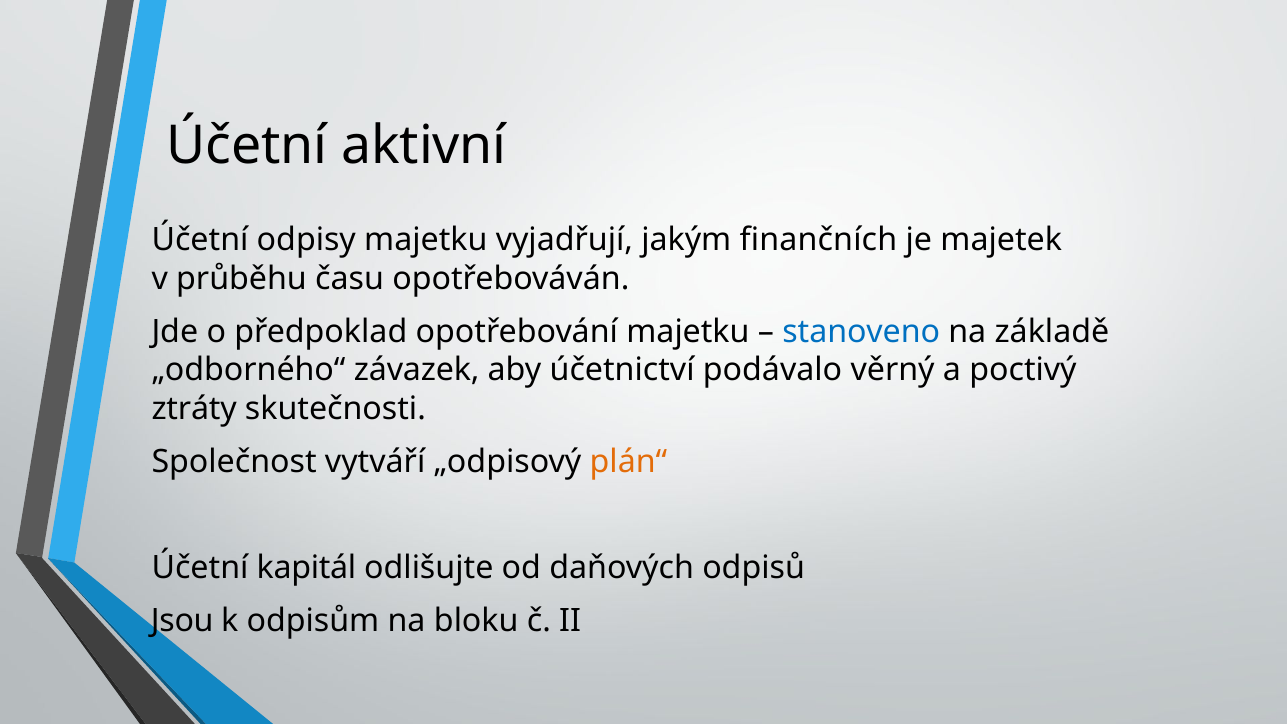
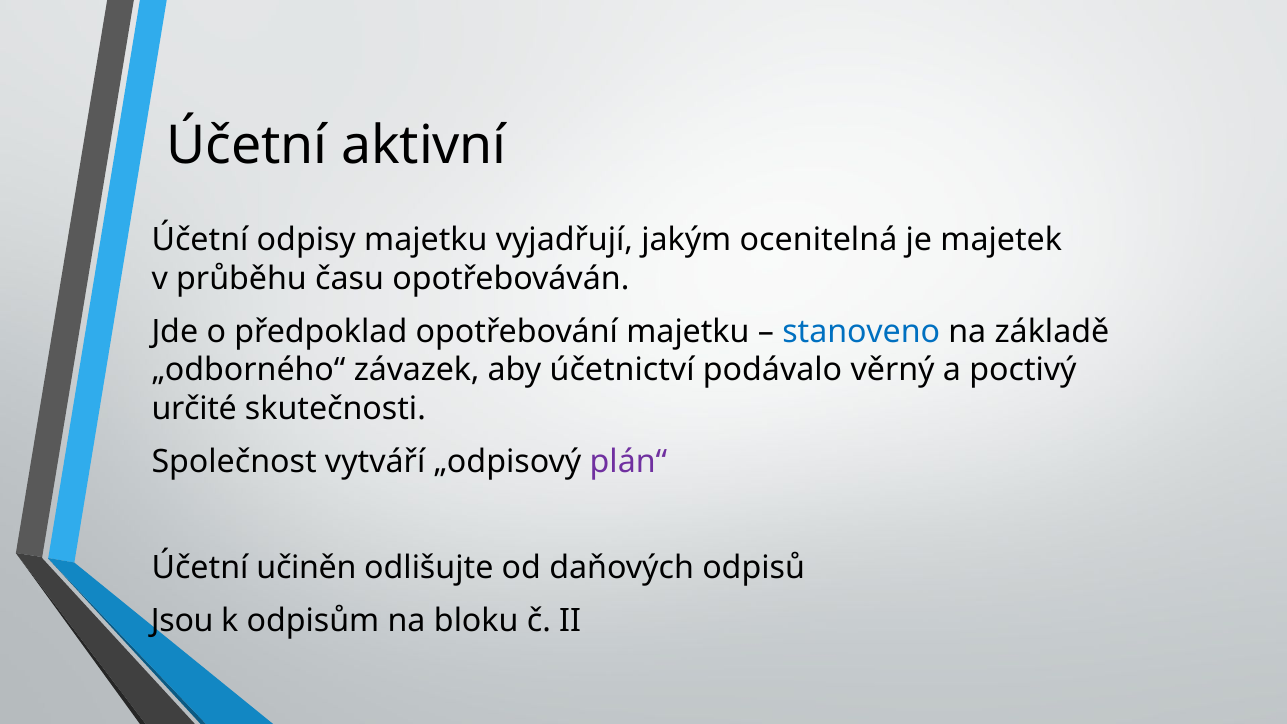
finančních: finančních -> ocenitelná (818, 240)
ztráty: ztráty -> určité (194, 409)
plán“ colour: orange -> purple (628, 462)
kapitál: kapitál -> učiněn (306, 568)
